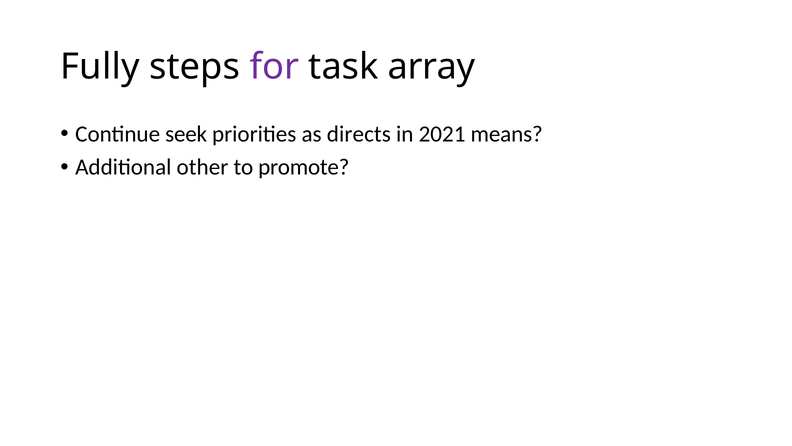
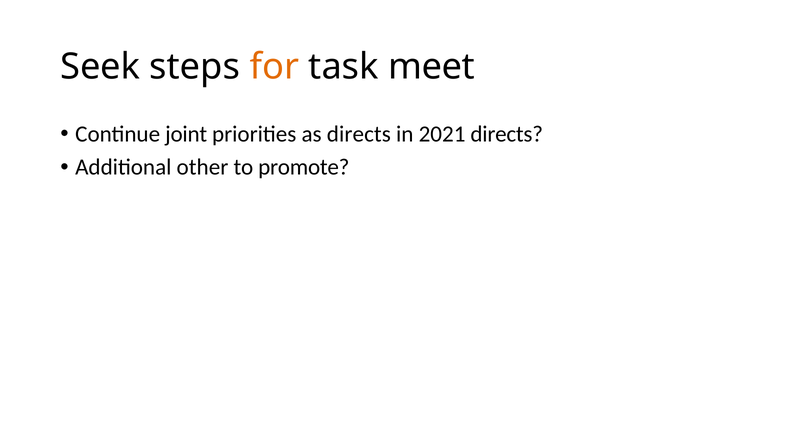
Fully: Fully -> Seek (100, 67)
for colour: purple -> orange (274, 67)
array: array -> meet (432, 67)
seek: seek -> joint (186, 134)
2021 means: means -> directs (507, 134)
